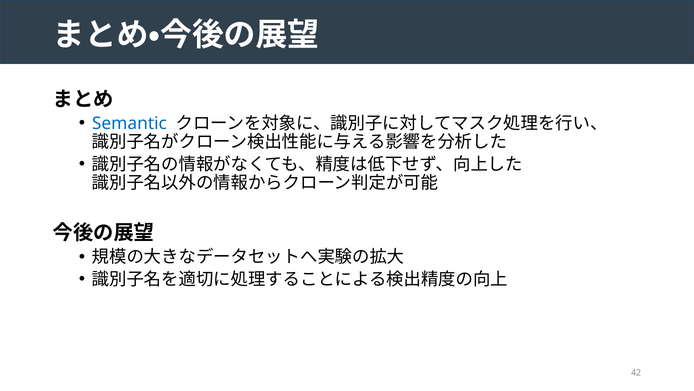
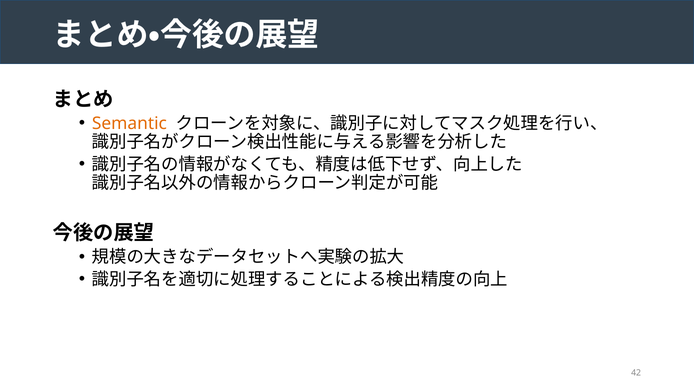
Semantic colour: blue -> orange (129, 123)
